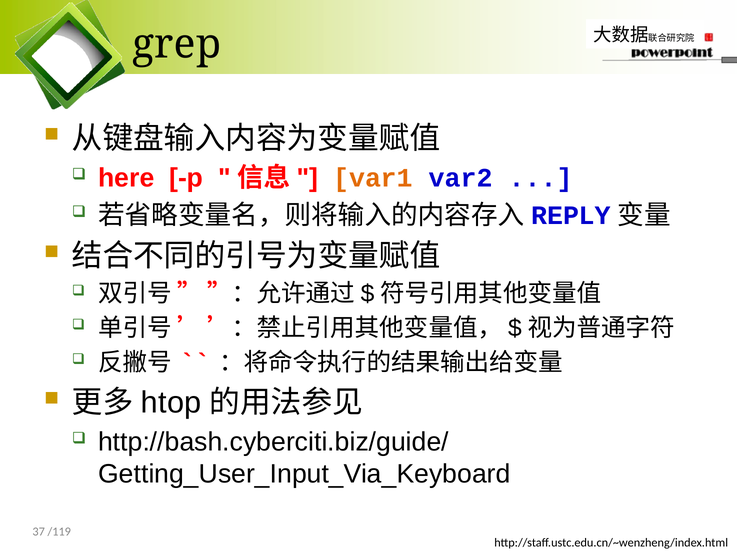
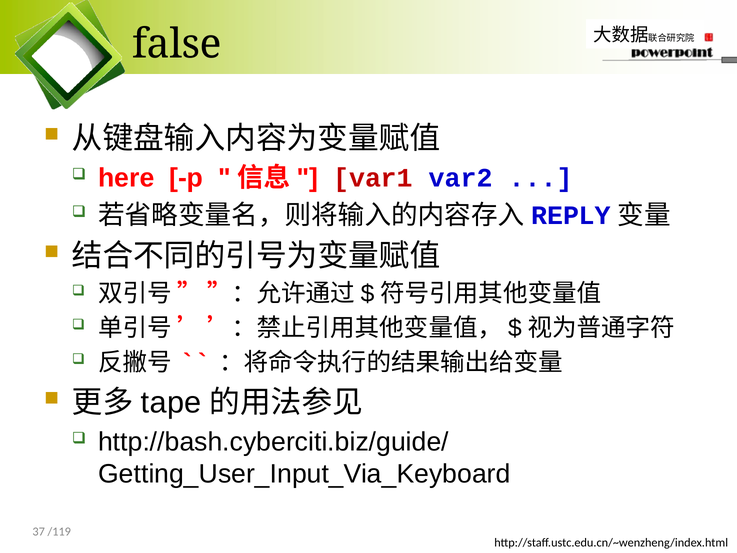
grep: grep -> false (177, 44)
var1 colour: orange -> red (373, 178)
htop: htop -> tape (171, 402)
